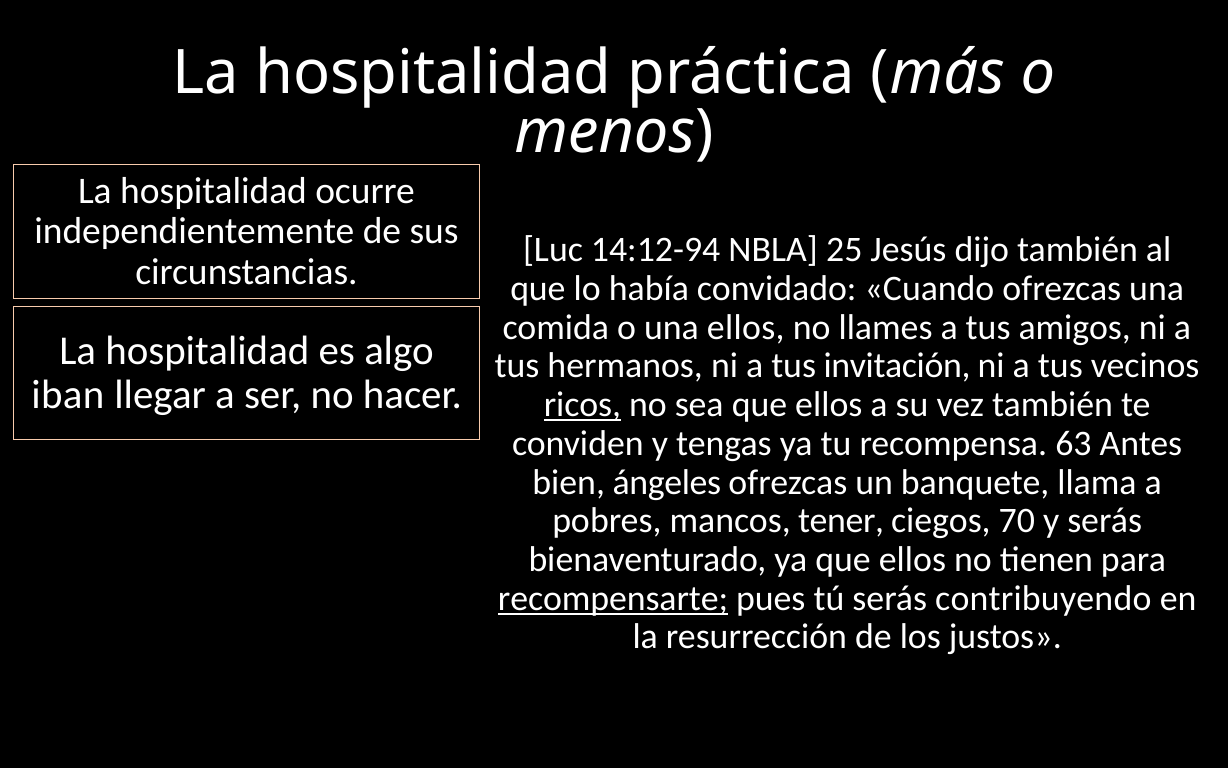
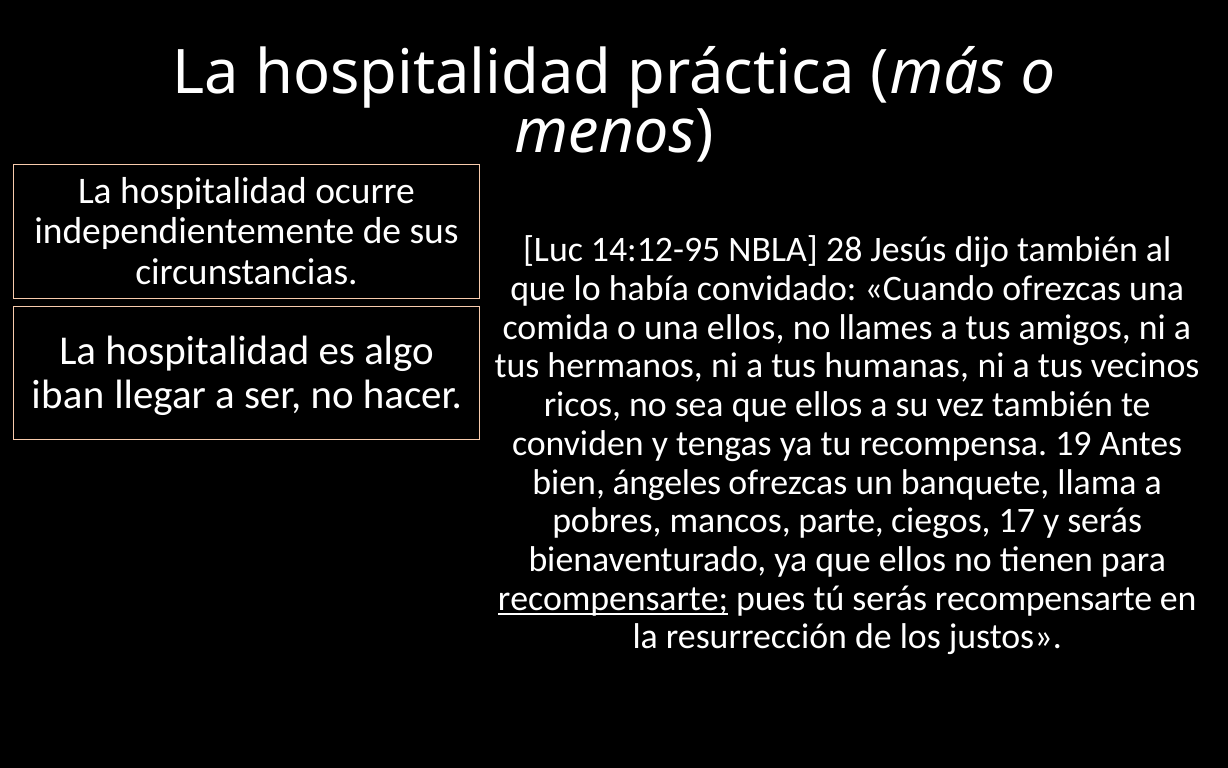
14:12-94: 14:12-94 -> 14:12-95 (656, 250)
25: 25 -> 28 (844, 250)
invitación: invitación -> humanas (897, 366)
ricos underline: present -> none (582, 405)
63: 63 -> 19 (1073, 443)
tener: tener -> parte (841, 521)
70: 70 -> 17 (1017, 521)
serás contribuyendo: contribuyendo -> recompensarte (1044, 598)
